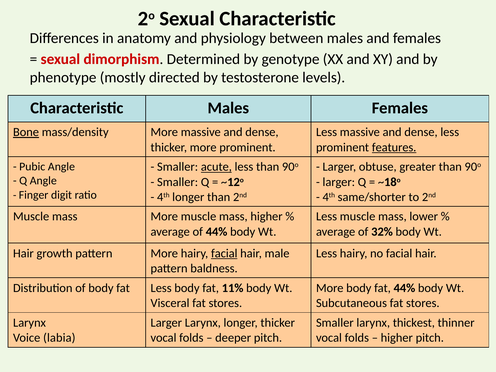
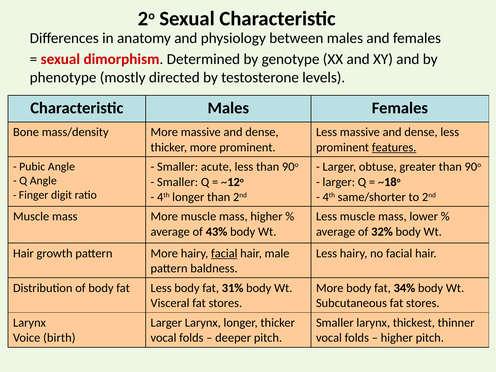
Bone underline: present -> none (26, 132)
acute underline: present -> none (216, 167)
of 44%: 44% -> 43% (217, 232)
11%: 11% -> 31% (233, 288)
fat 44%: 44% -> 34% (404, 288)
labia: labia -> birth (59, 338)
